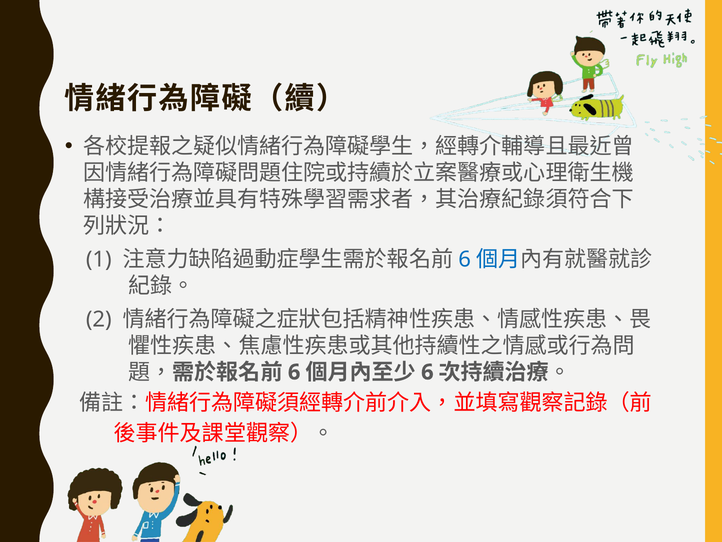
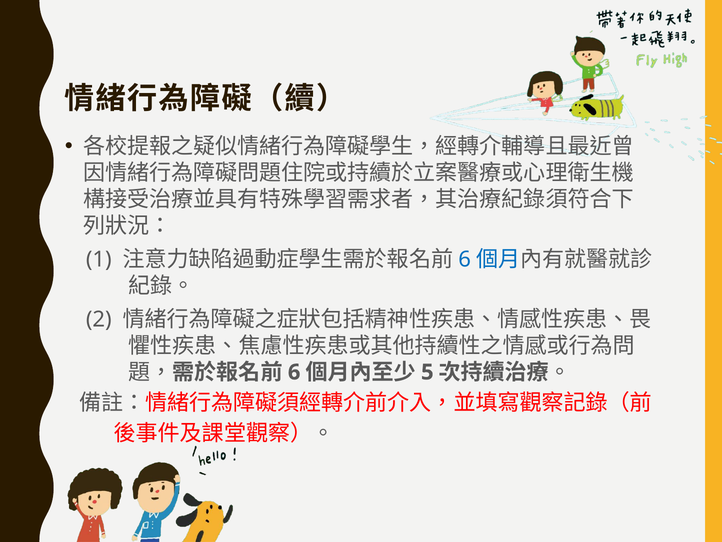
6: 6 -> 5 (427, 372)
